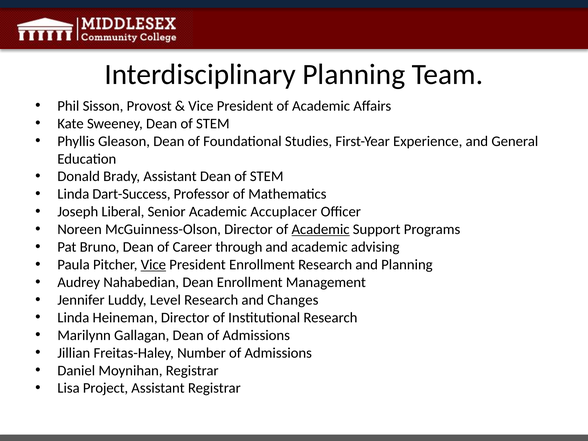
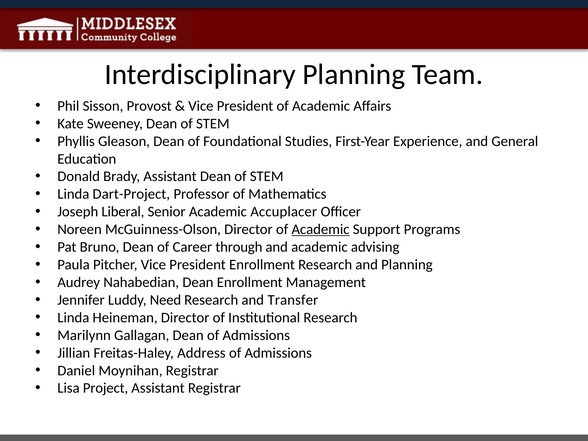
Dart-Success: Dart-Success -> Dart-Project (131, 194)
Vice underline: present -> none (153, 265)
Level: Level -> Need (165, 300)
Changes: Changes -> Transfer (293, 300)
Number: Number -> Address (201, 353)
